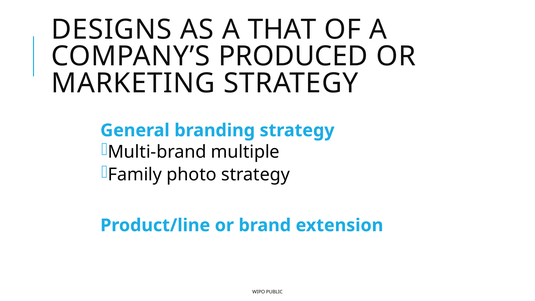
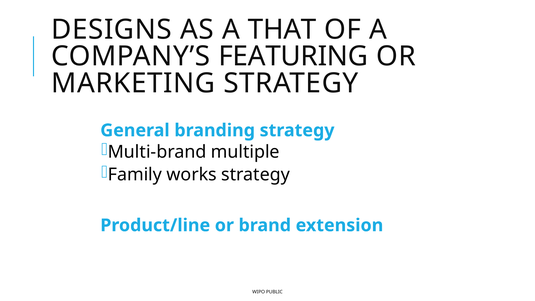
PRODUCED: PRODUCED -> FEATURING (293, 56)
photo: photo -> works (192, 175)
